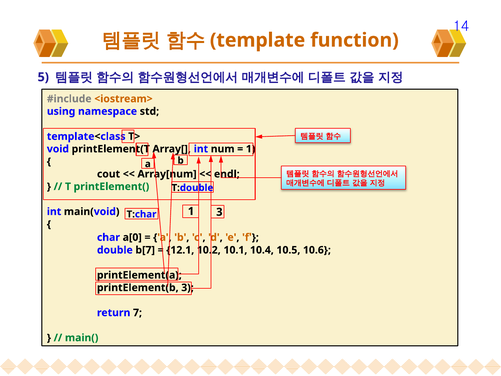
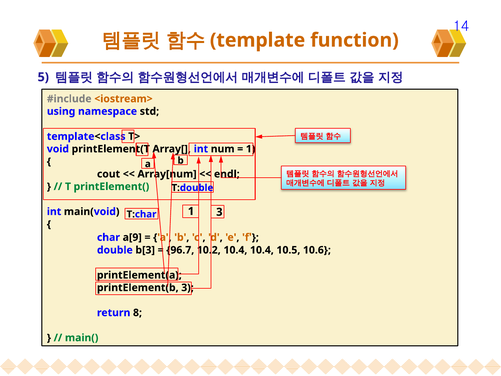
a[0: a[0 -> a[9 (132, 237)
b[7: b[7 -> b[3 (145, 250)
12.1: 12.1 -> 96.7 (180, 250)
10.2 10.1: 10.1 -> 10.4 (235, 250)
7: 7 -> 8 (137, 313)
